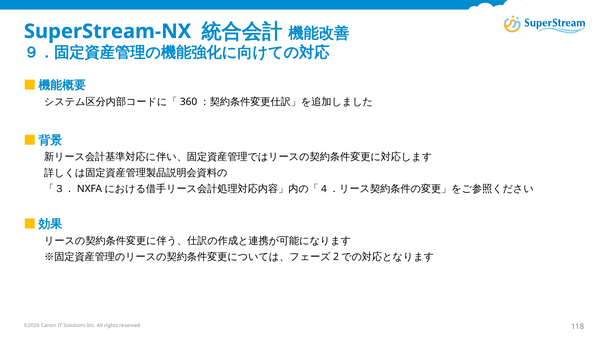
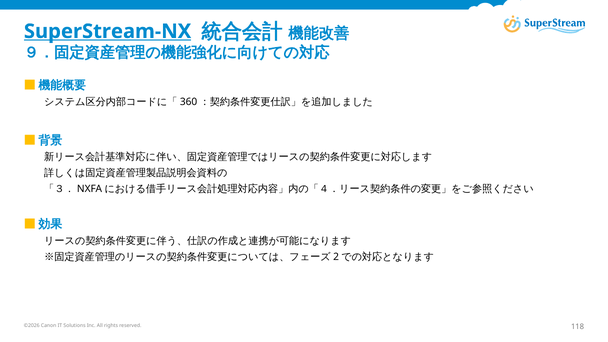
SuperStream-NX underline: none -> present (108, 31)
